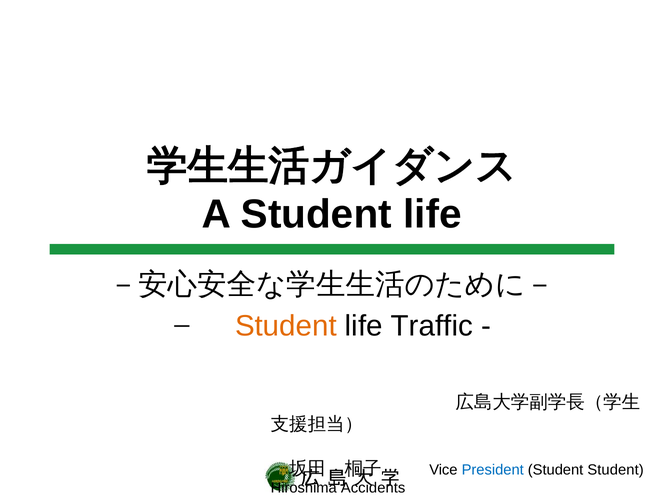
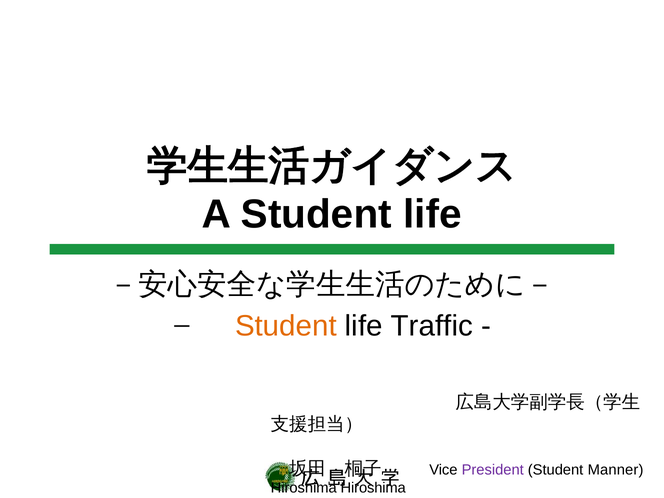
President colour: blue -> purple (493, 470)
Student Student: Student -> Manner (616, 470)
Hiroshima Accidents: Accidents -> Hiroshima (373, 488)
